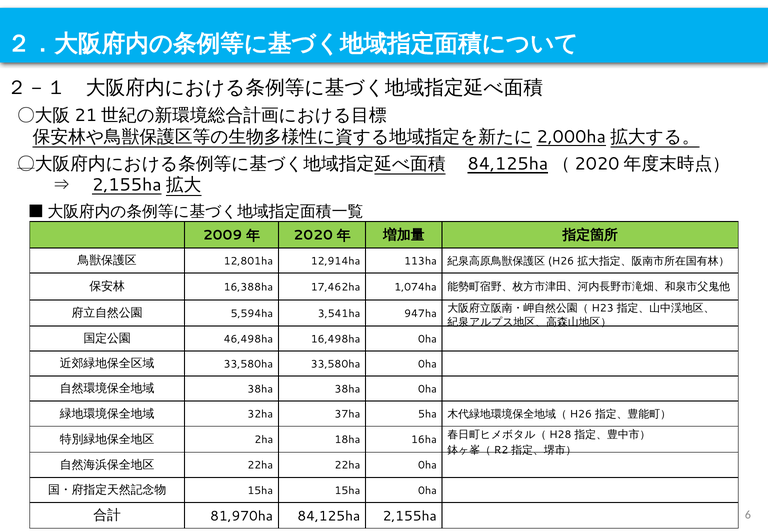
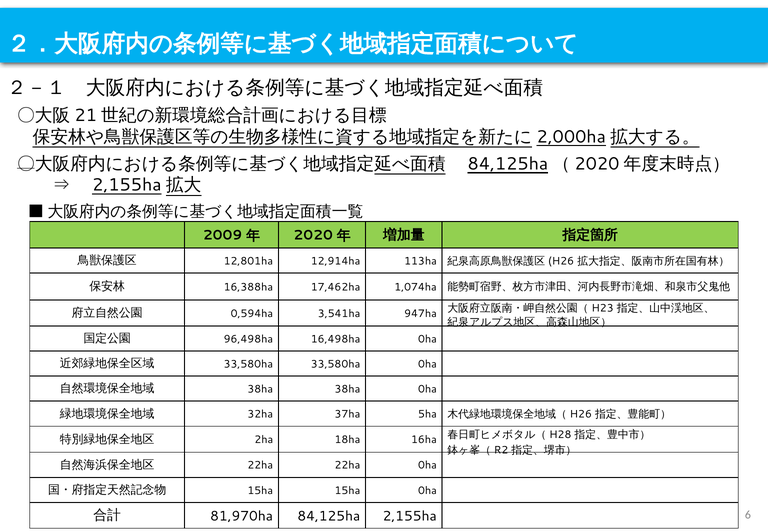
5,594ha: 5,594ha -> 0,594ha (252, 314)
46,498ha: 46,498ha -> 96,498ha (248, 339)
